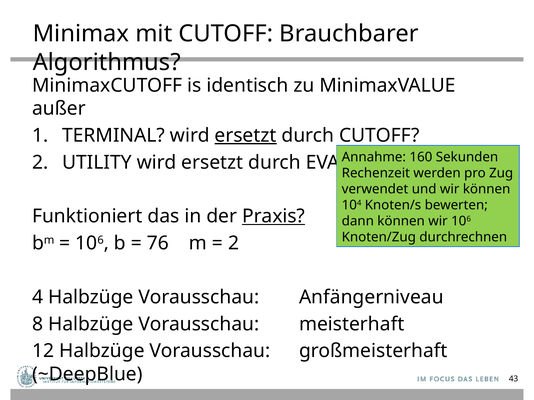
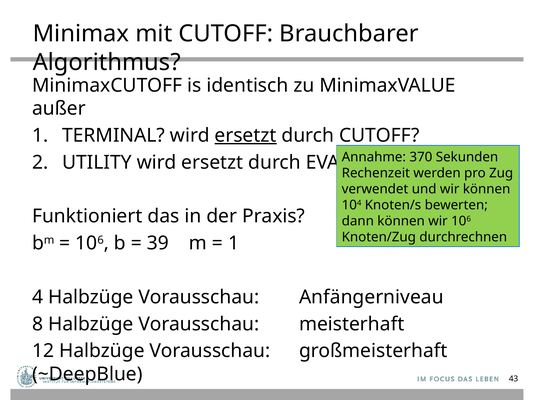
160: 160 -> 370 (421, 157)
Praxis underline: present -> none (274, 217)
76: 76 -> 39 (158, 243)
2: 2 -> 1 (234, 243)
